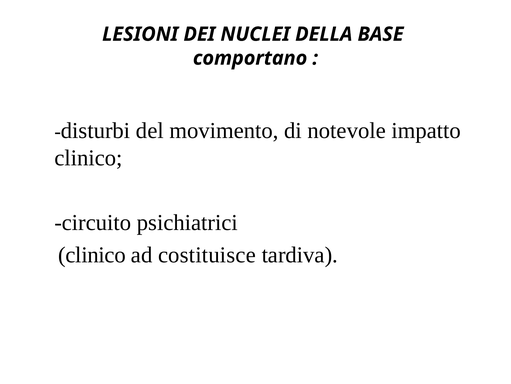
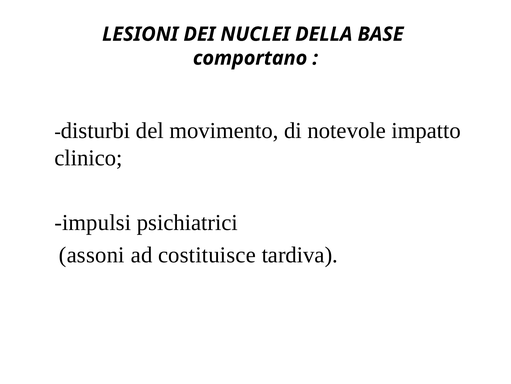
circuito: circuito -> impulsi (93, 222)
clinico: clinico -> assoni (92, 254)
